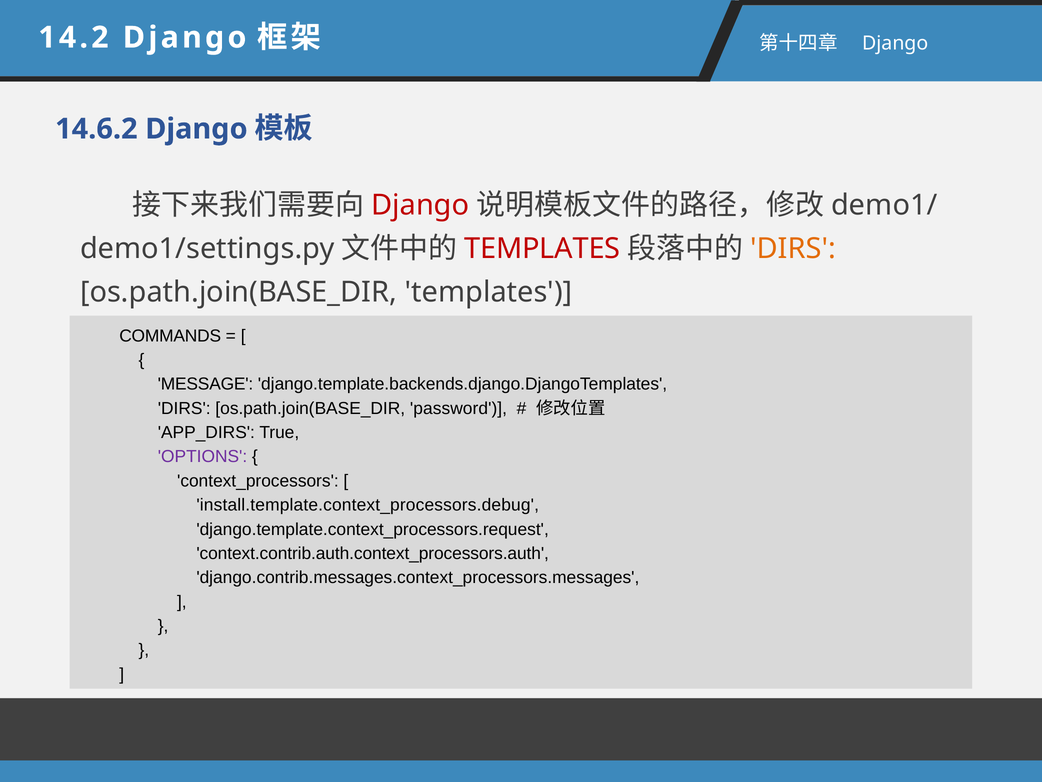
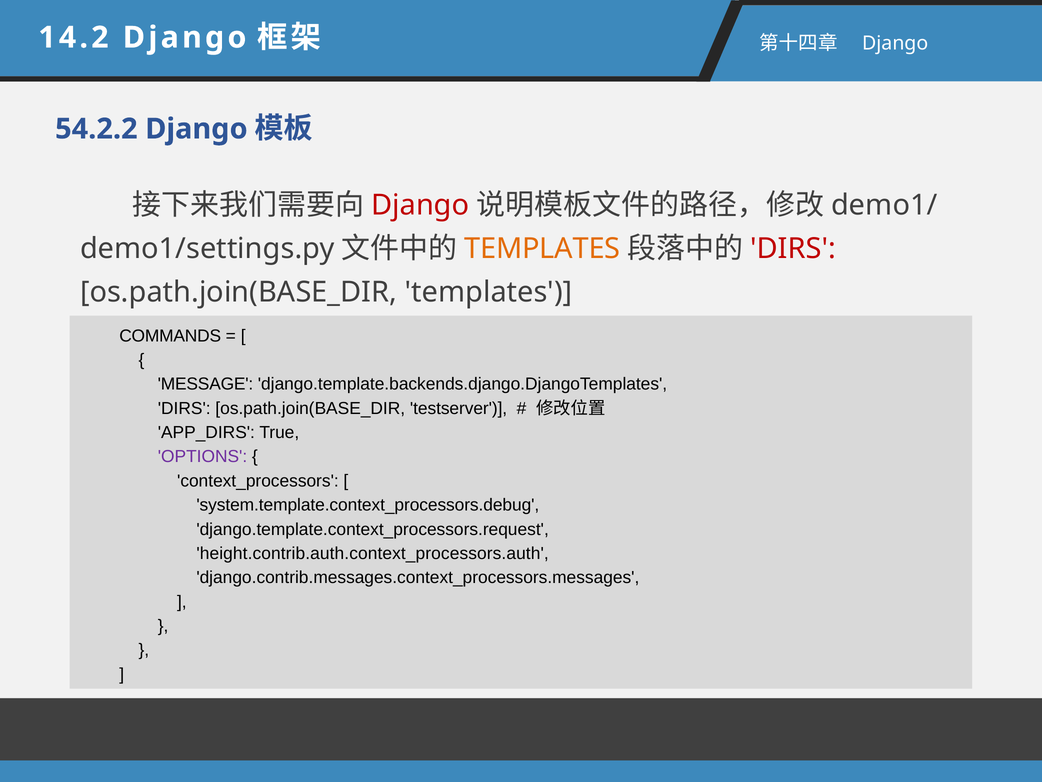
14.6.2: 14.6.2 -> 54.2.2 (96, 129)
TEMPLATES colour: red -> orange (542, 248)
DIRS colour: orange -> red (793, 248)
password: password -> testserver (459, 408)
install.template.context_processors.debug: install.template.context_processors.debug -> system.template.context_processors.debug (368, 505)
context.contrib.auth.context_processors.auth: context.contrib.auth.context_processors.auth -> height.contrib.auth.context_processors.auth (373, 553)
